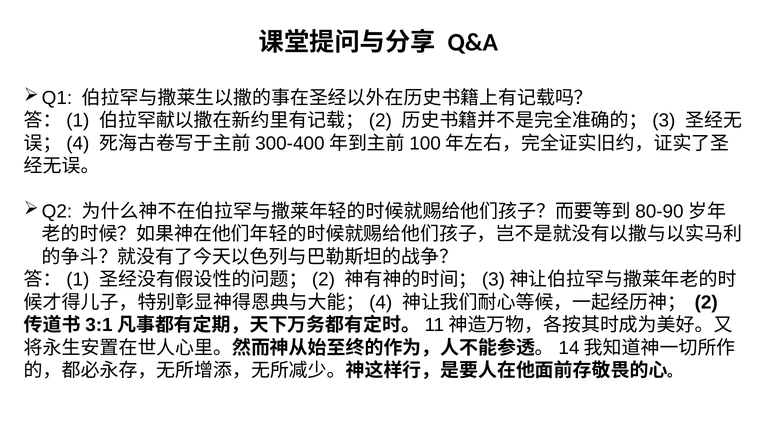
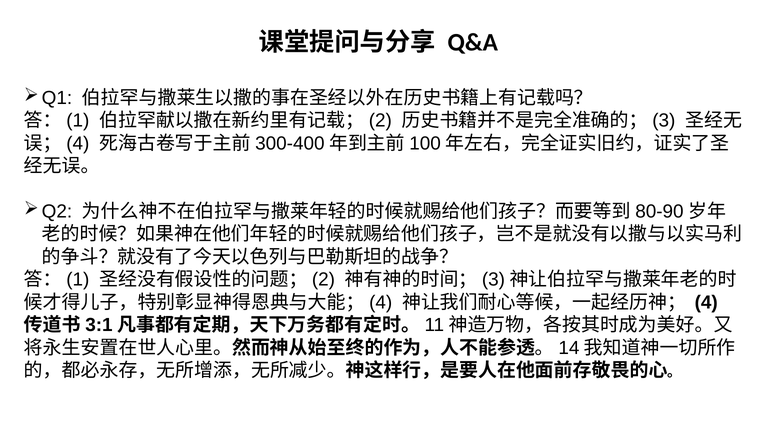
2: 2 -> 4 (706, 302)
